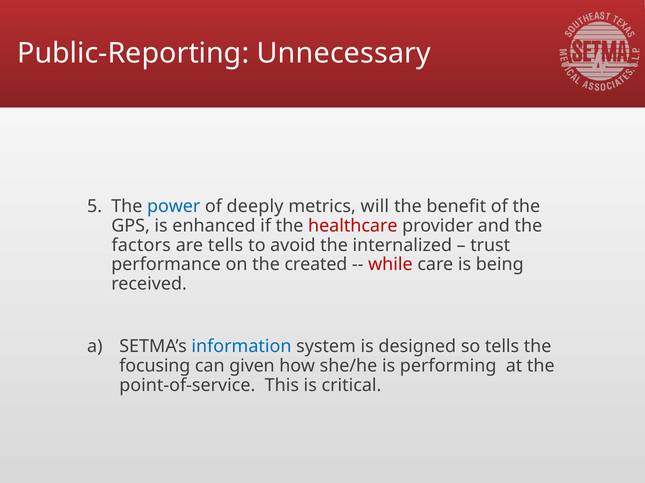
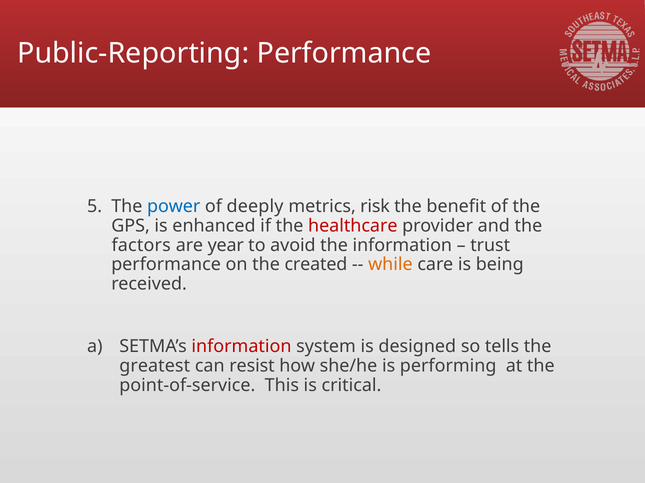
Public-Reporting Unnecessary: Unnecessary -> Performance (344, 54)
will: will -> risk (375, 207)
are tells: tells -> year (226, 246)
the internalized: internalized -> information (402, 246)
while colour: red -> orange (390, 265)
information colour: blue -> red (241, 347)
focusing: focusing -> greatest (155, 366)
given: given -> resist (252, 366)
